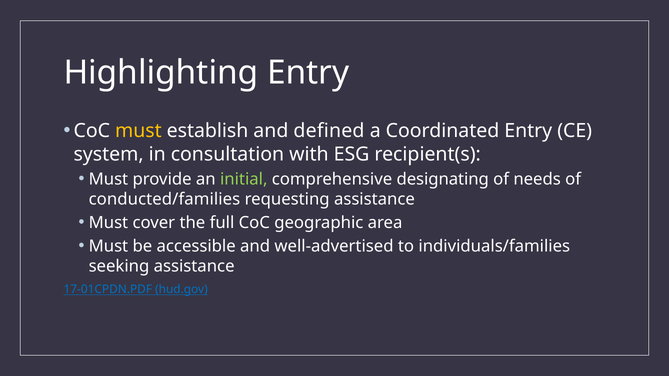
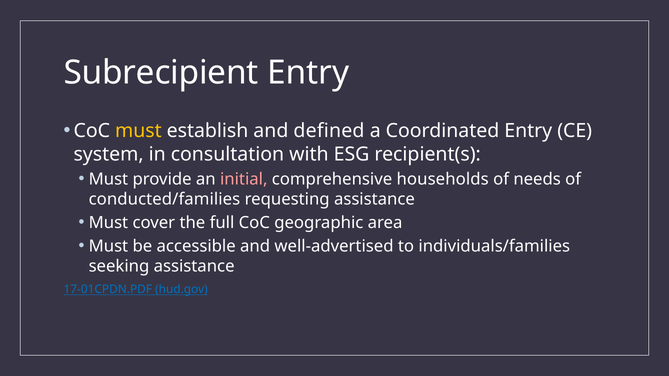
Highlighting: Highlighting -> Subrecipient (161, 73)
initial colour: light green -> pink (244, 179)
designating: designating -> households (443, 179)
